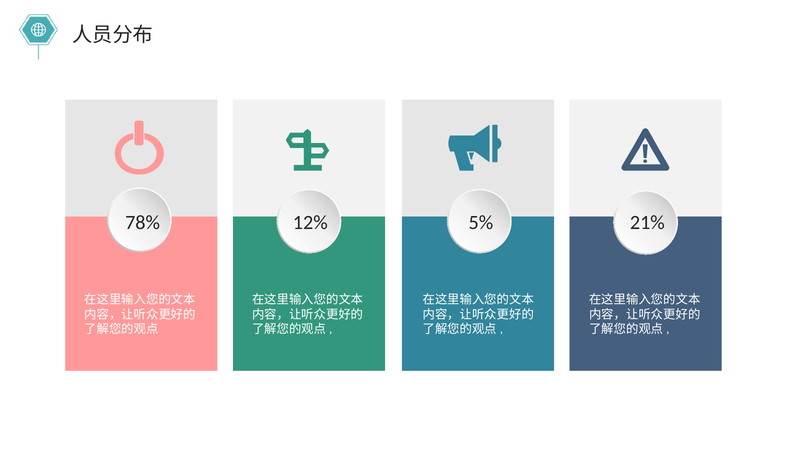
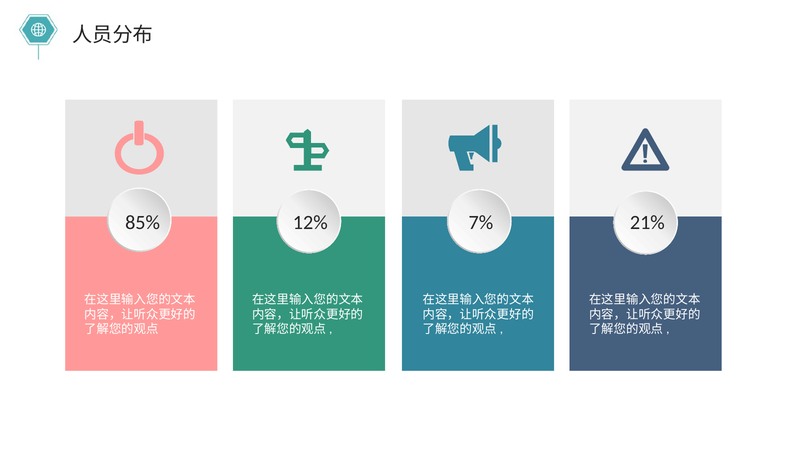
78%: 78% -> 85% (143, 222)
5%: 5% -> 7% (481, 222)
